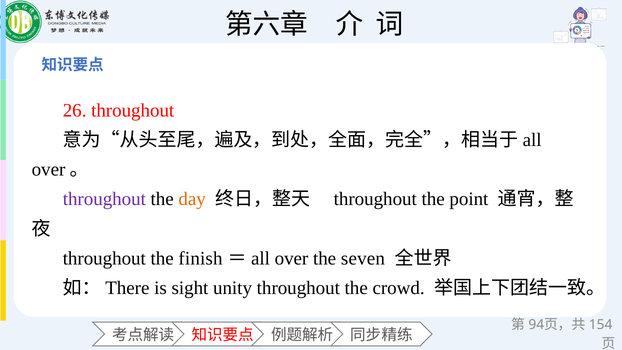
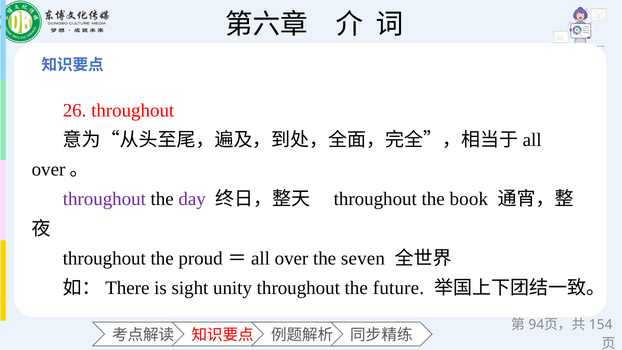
day colour: orange -> purple (192, 199)
point: point -> book (469, 199)
finish: finish -> proud (201, 258)
crowd: crowd -> future (398, 288)
